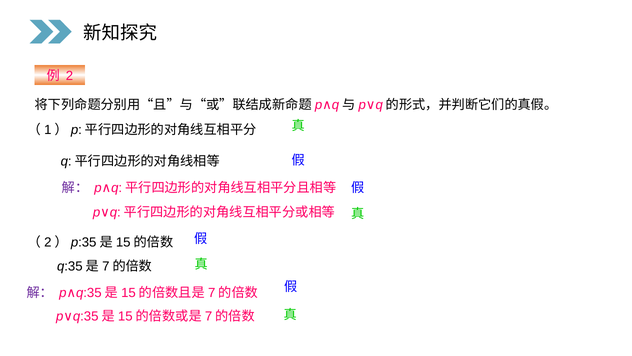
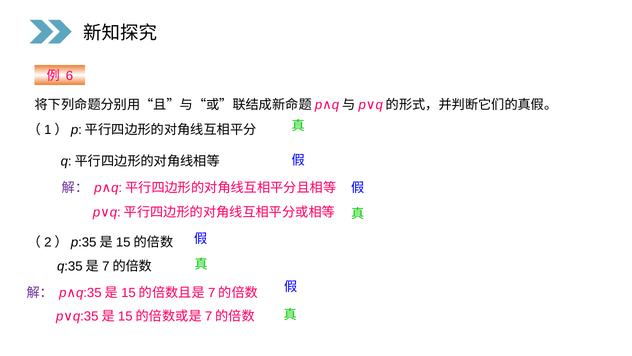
2: 2 -> 6 (69, 76)
